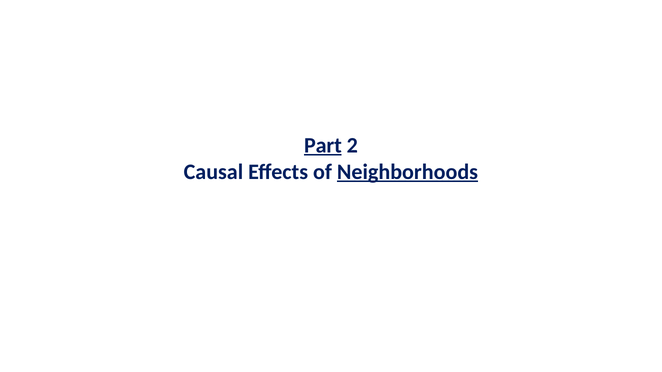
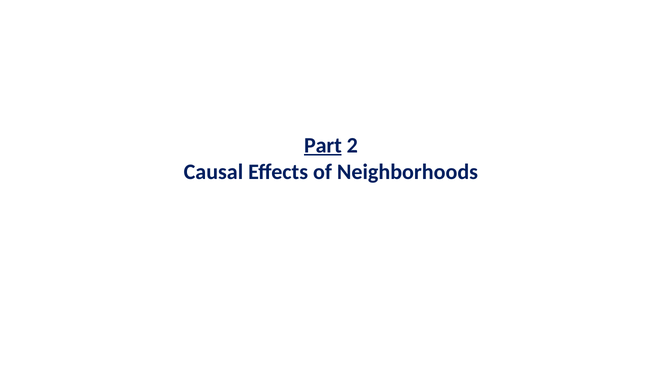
Neighborhoods underline: present -> none (407, 172)
